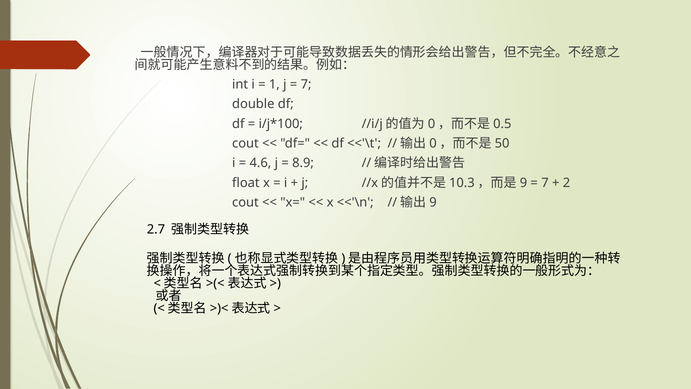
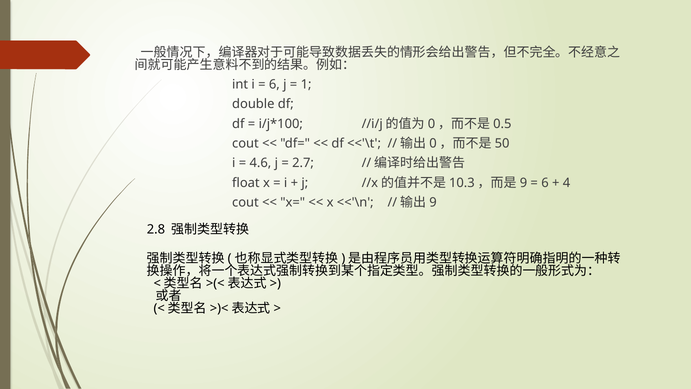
1: 1 -> 6 (274, 84)
7: 7 -> 1 (306, 84)
8.9: 8.9 -> 2.7 (303, 163)
7: 7 -> 6 (545, 183)
2: 2 -> 4 (567, 183)
2.7: 2.7 -> 2.8 (156, 229)
